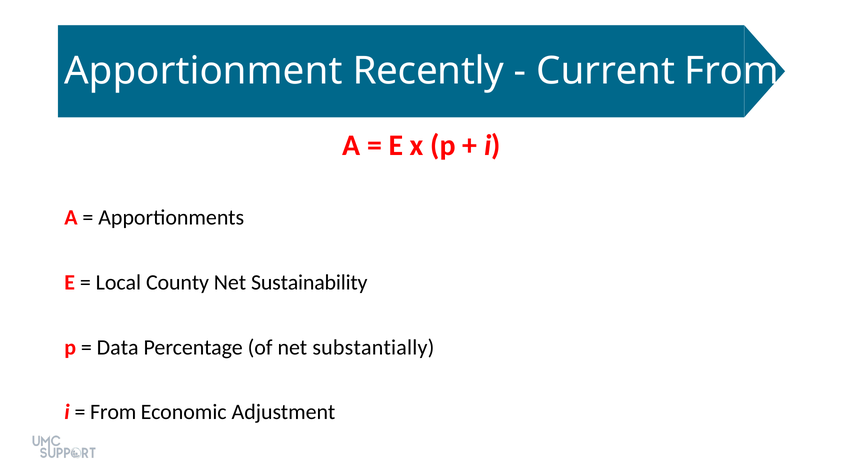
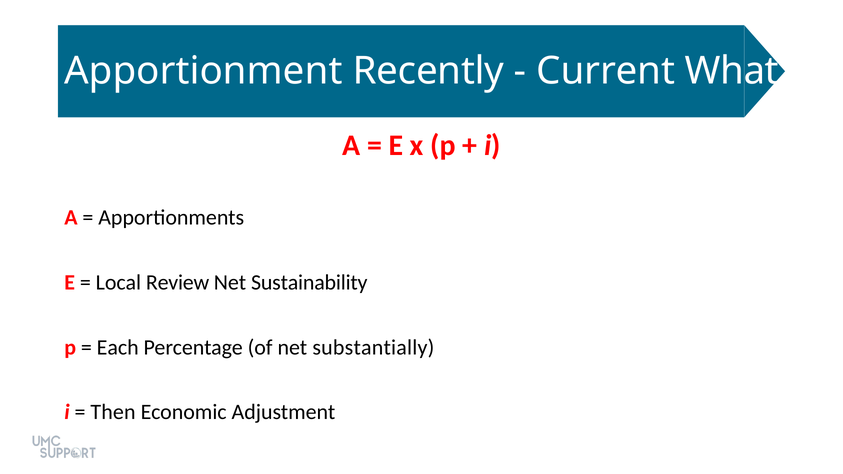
Current From: From -> What (732, 71)
County: County -> Review (178, 282)
Data: Data -> Each (118, 347)
From: From -> Then (113, 412)
